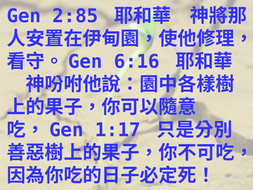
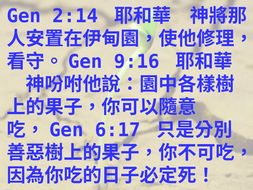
2:85: 2:85 -> 2:14 (75, 16)
6:16: 6:16 -> 9:16 (137, 62)
1:17: 1:17 -> 6:17 (118, 130)
